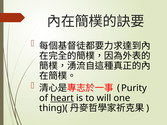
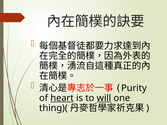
will underline: none -> present (104, 98)
